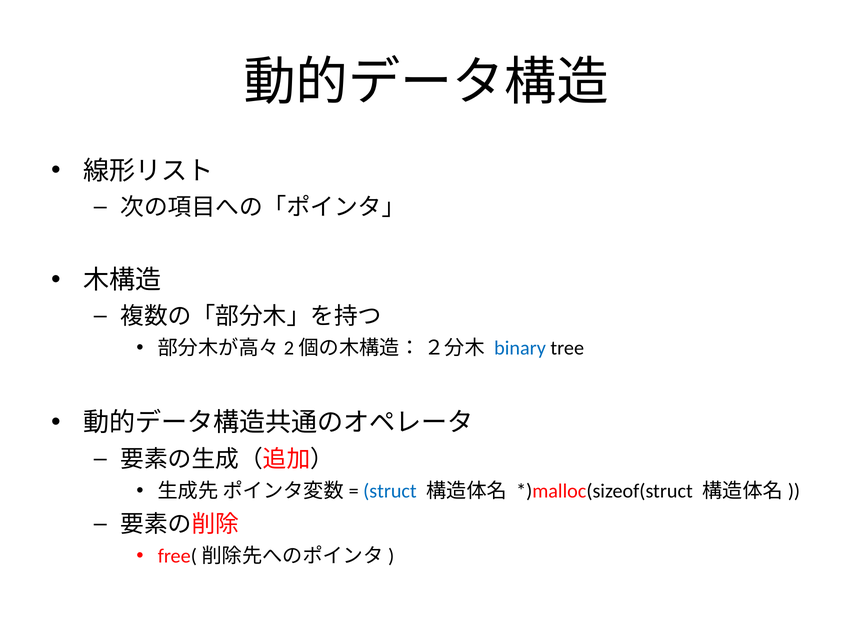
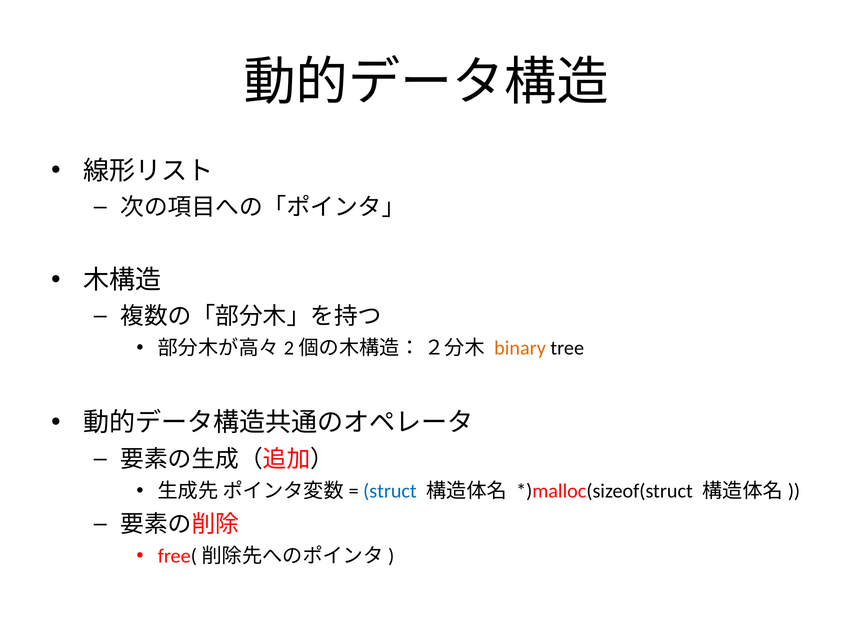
binary colour: blue -> orange (520, 348)
